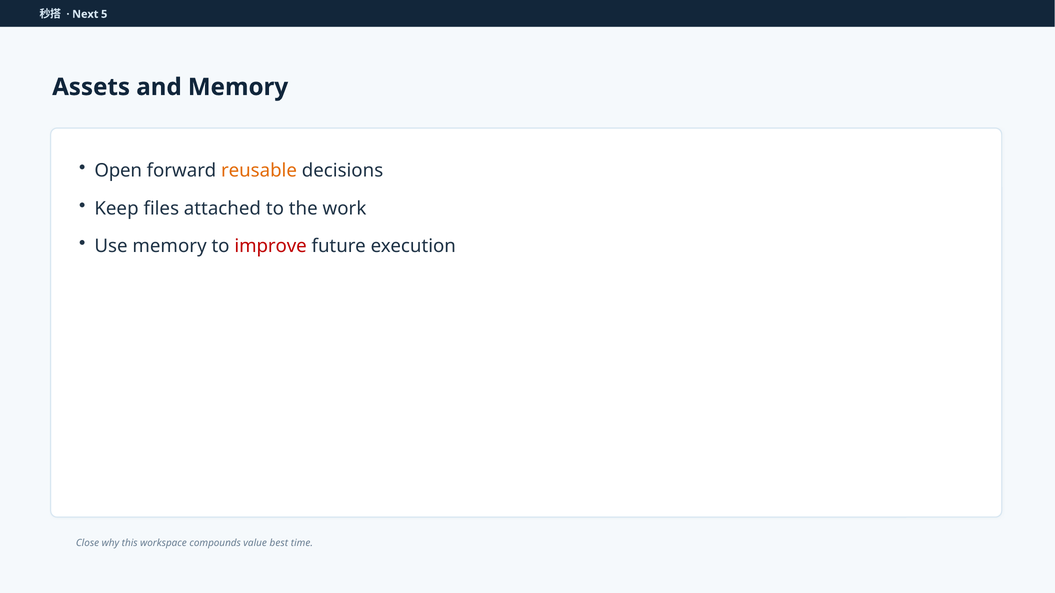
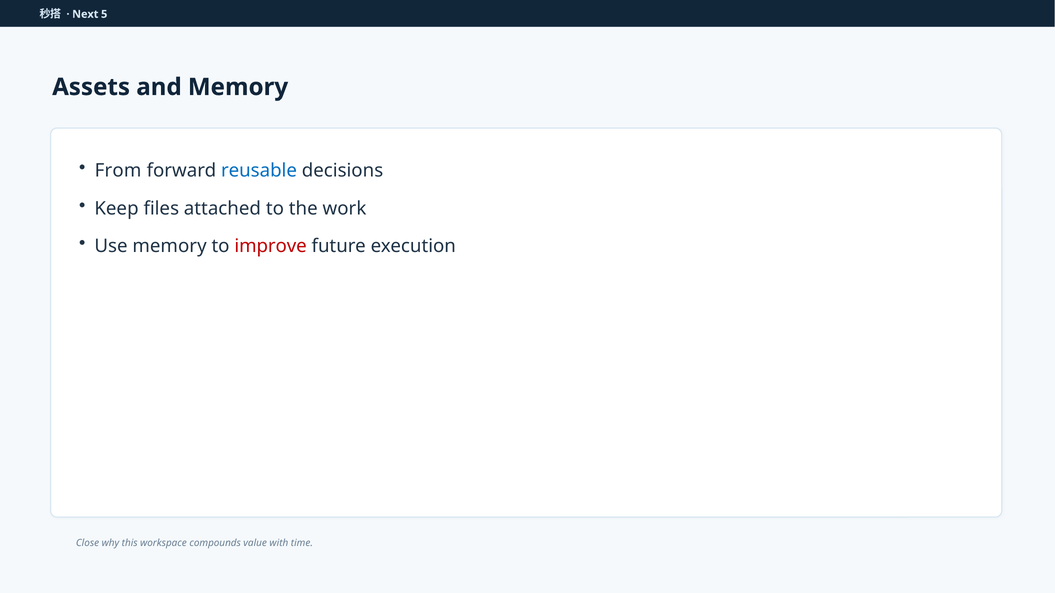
Open: Open -> From (118, 171)
reusable colour: orange -> blue (259, 171)
best: best -> with (279, 543)
